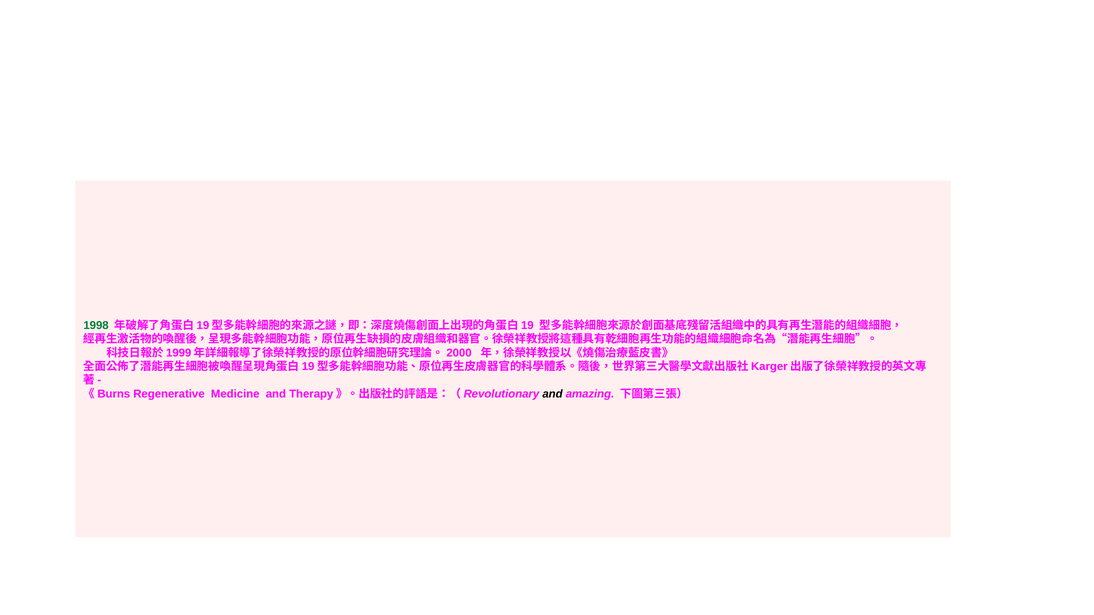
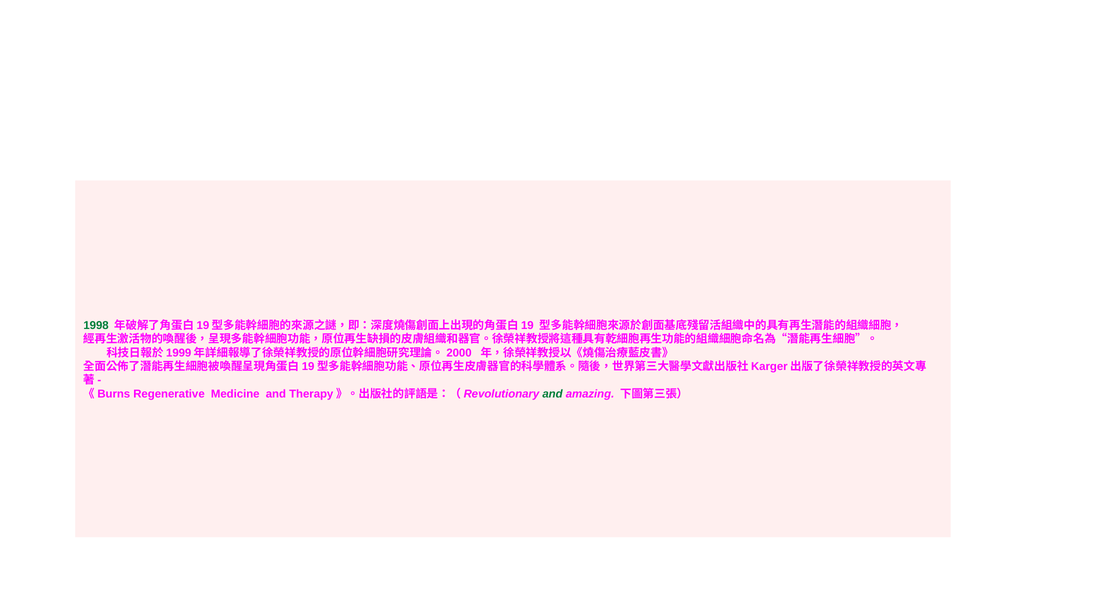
and colour: black -> green (553, 394)
